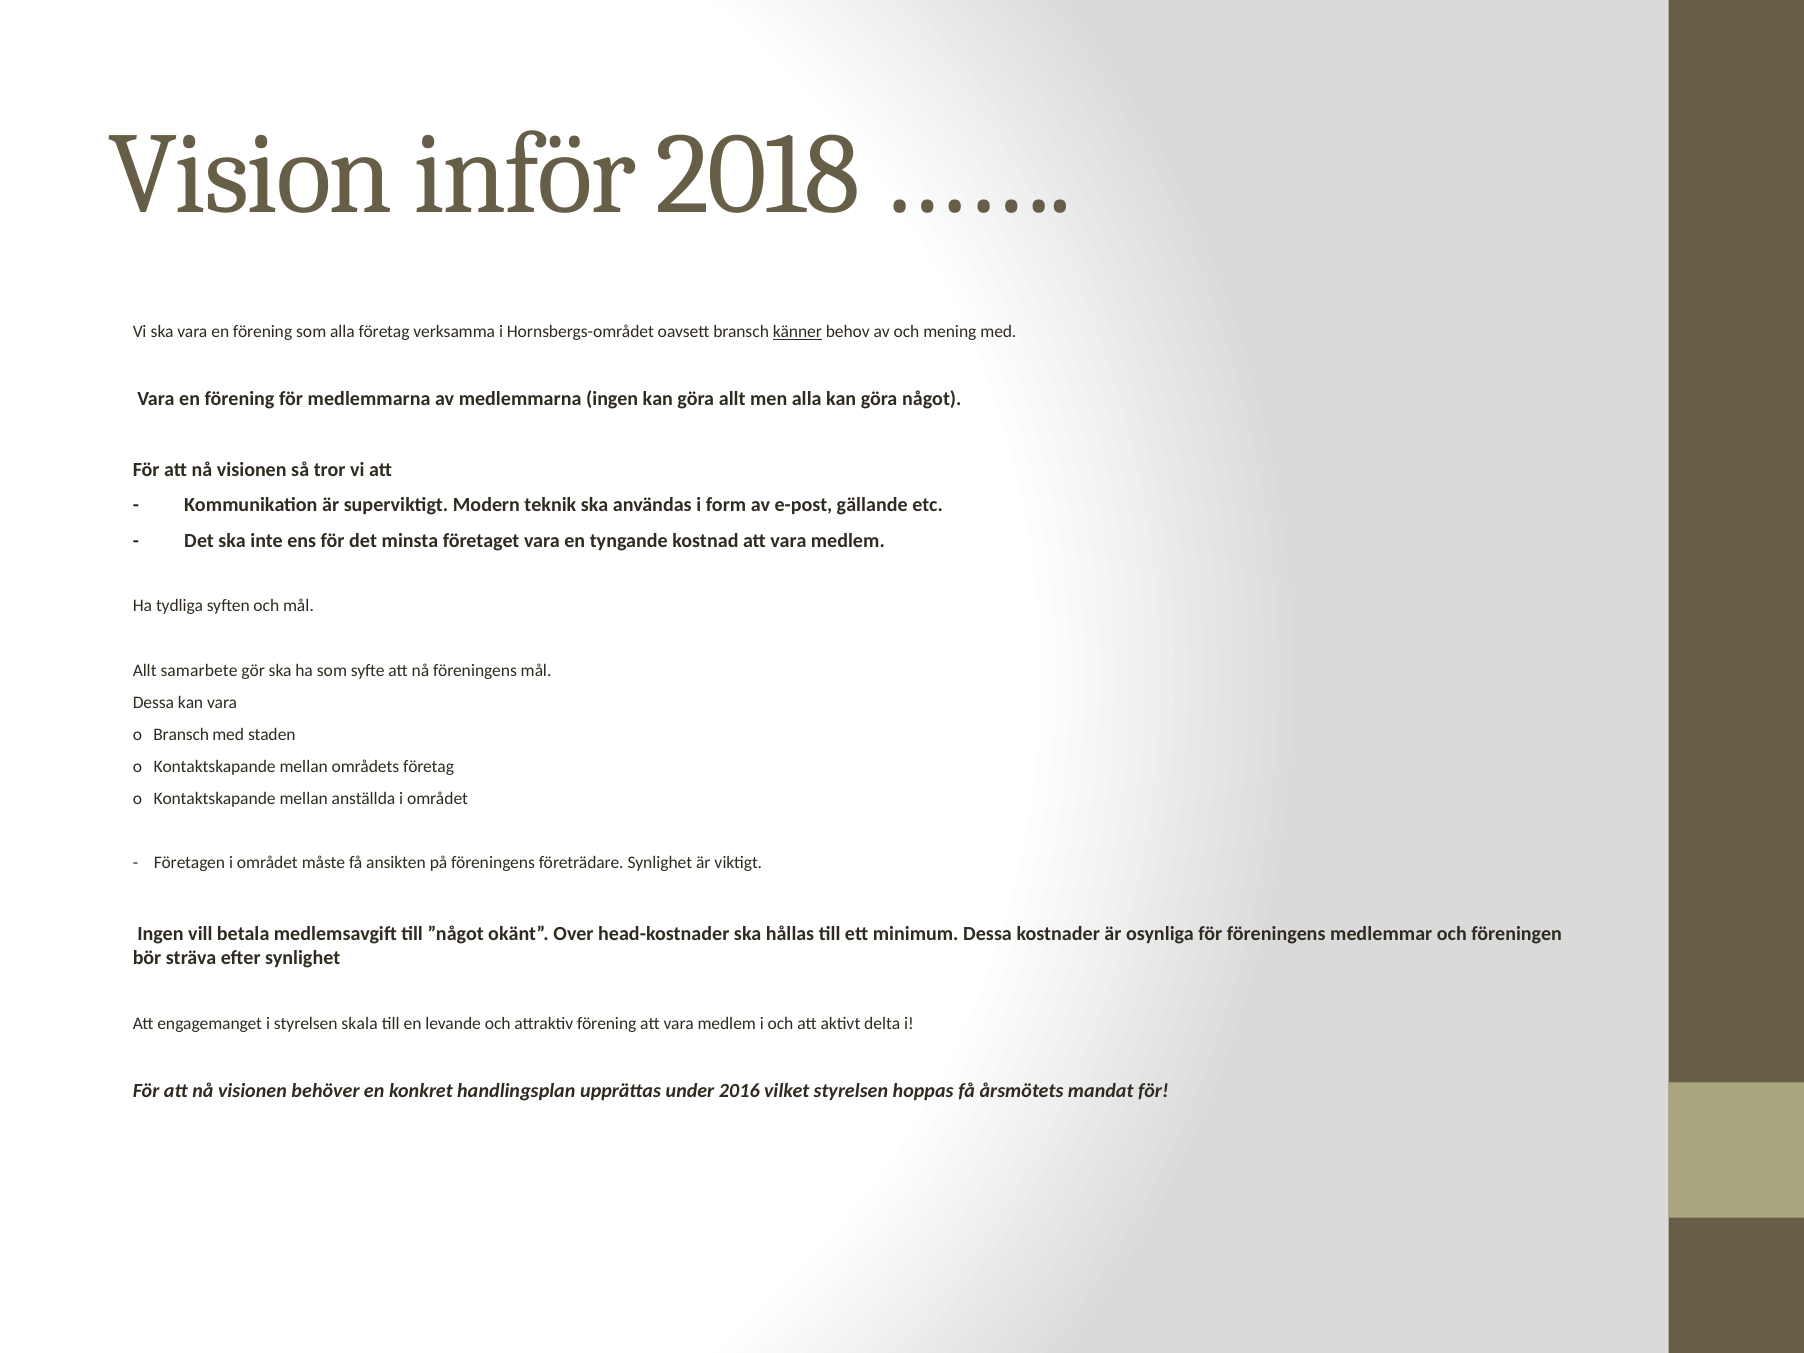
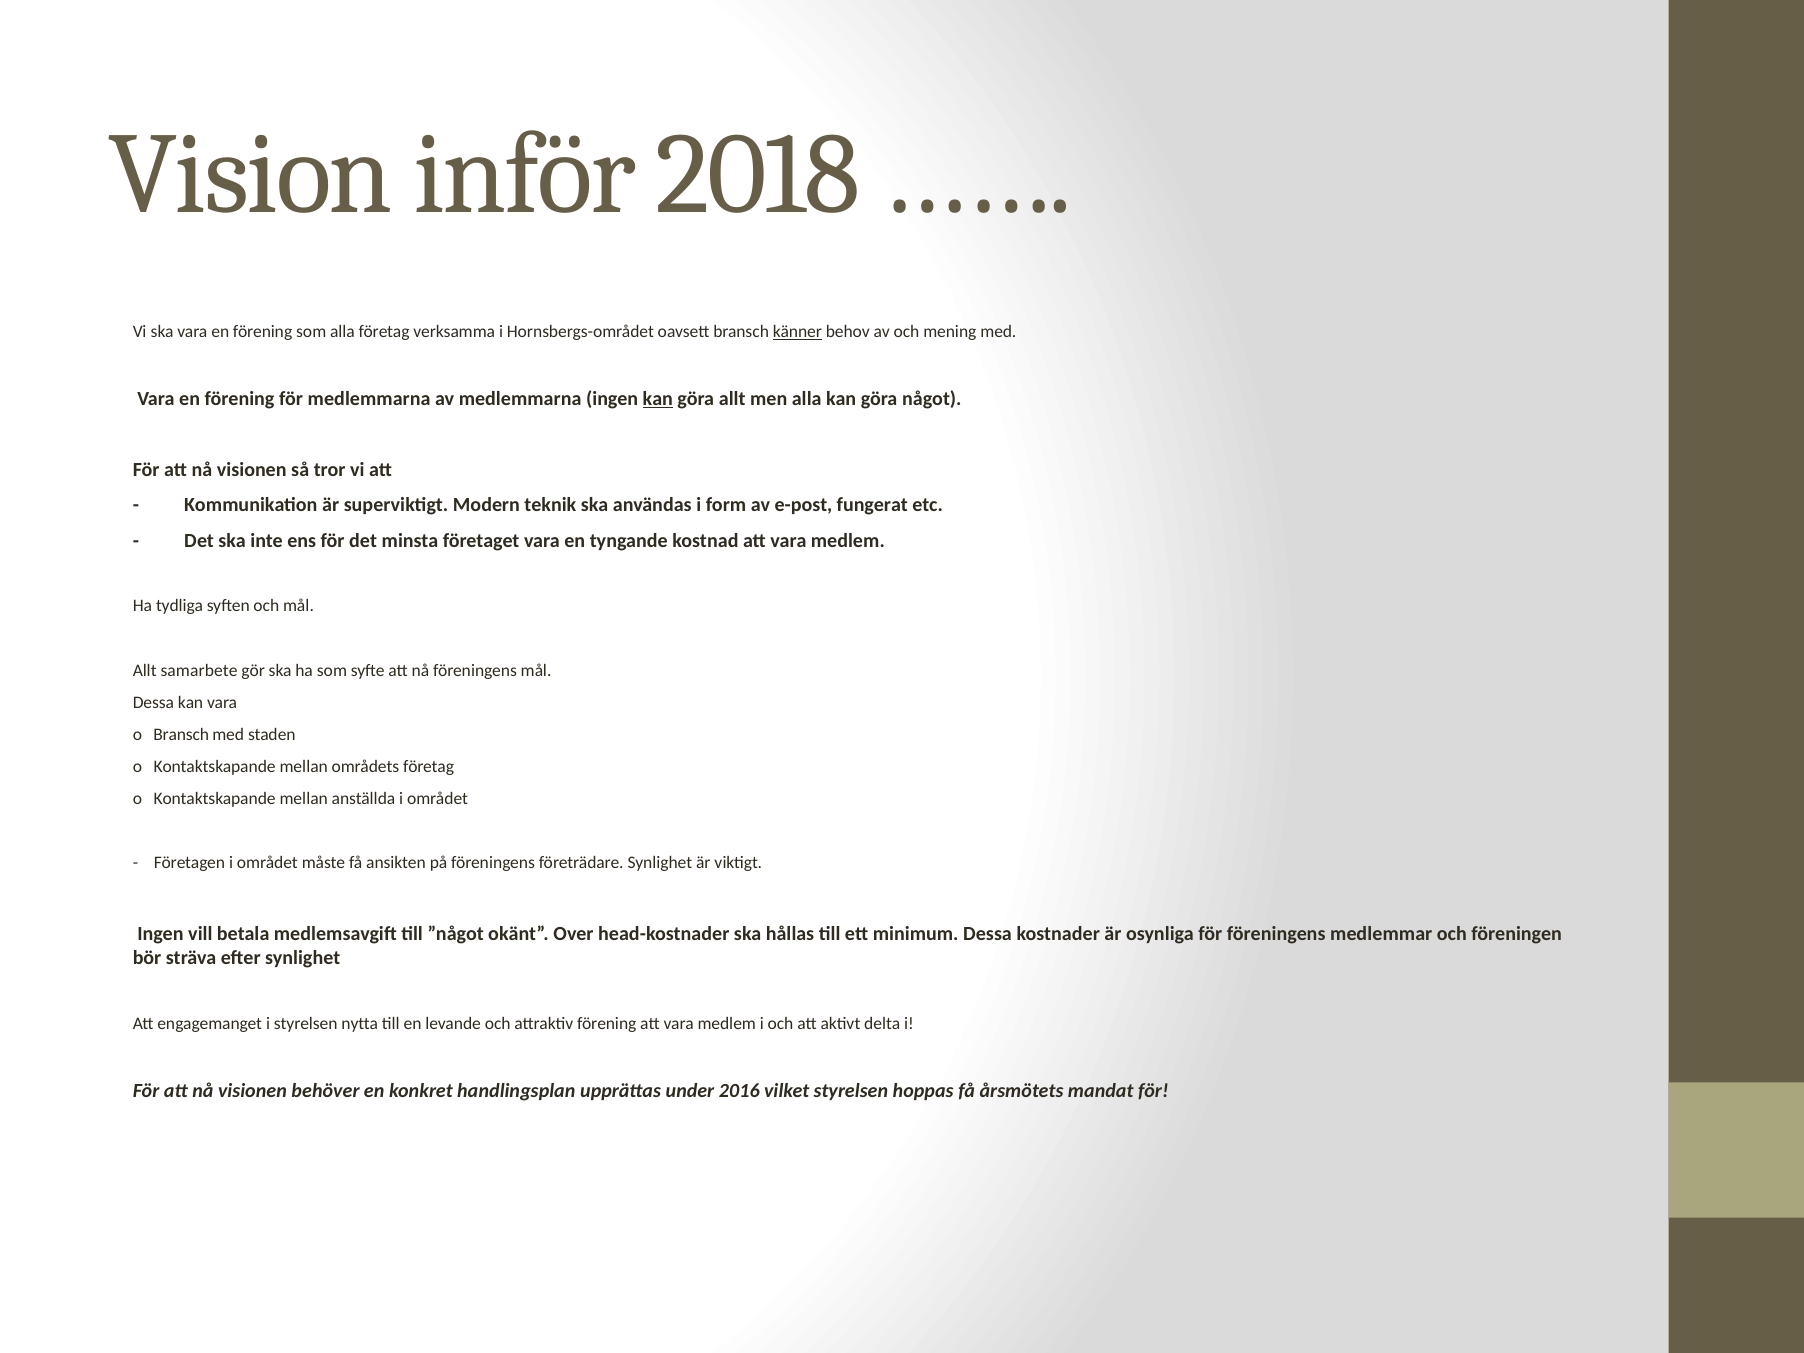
kan underline: none -> present (658, 399)
gällande: gällande -> fungerat (872, 505)
skala: skala -> nytta (360, 1023)
